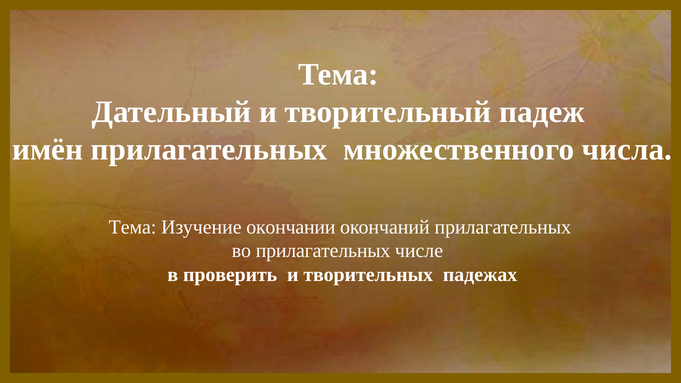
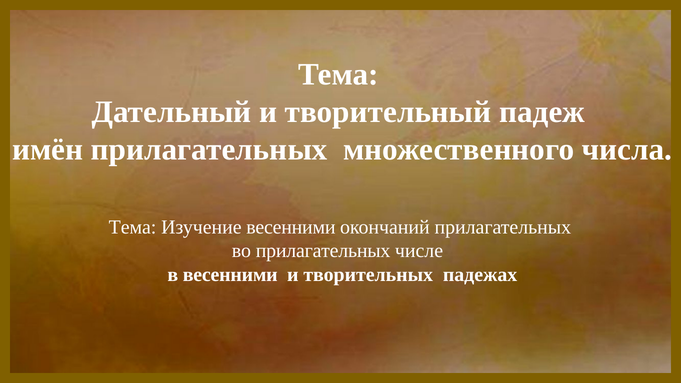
Изучение окончании: окончании -> весенними (291, 227)
в проверить: проверить -> весенними (230, 275)
